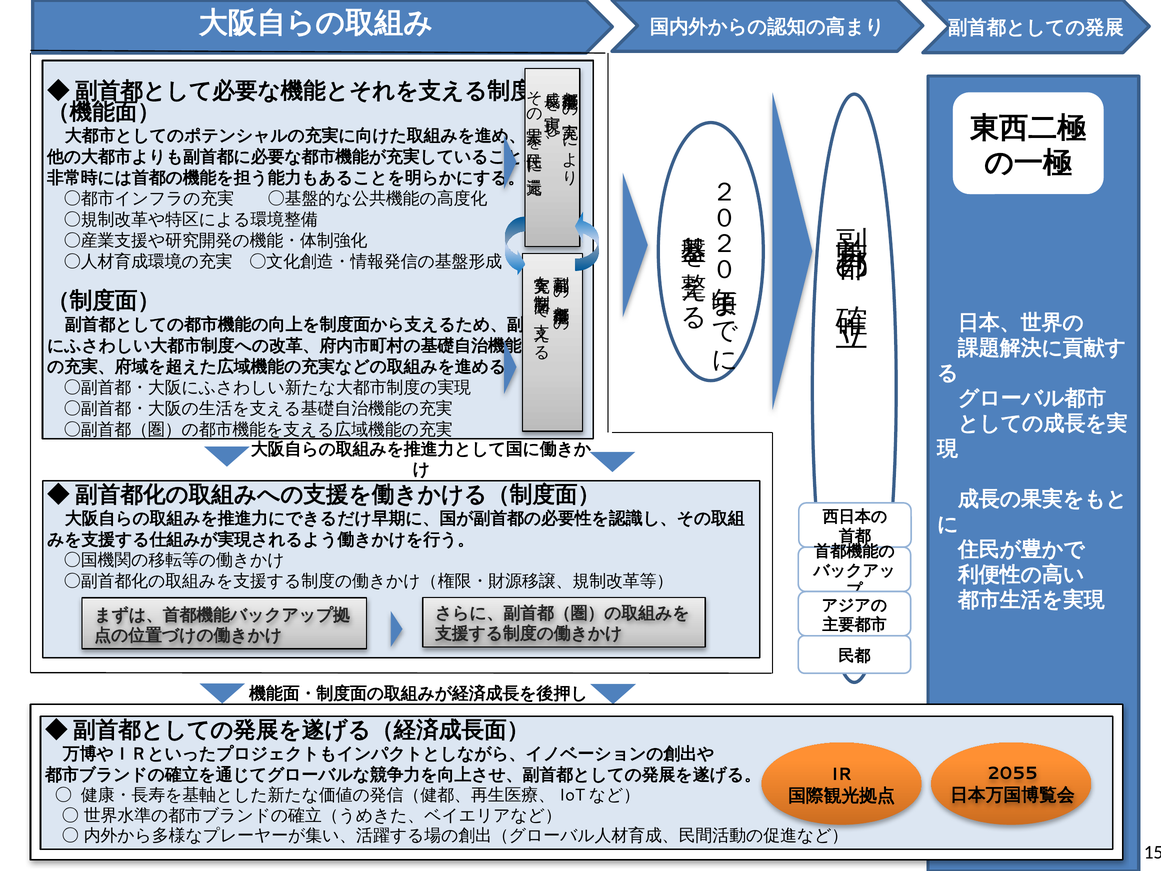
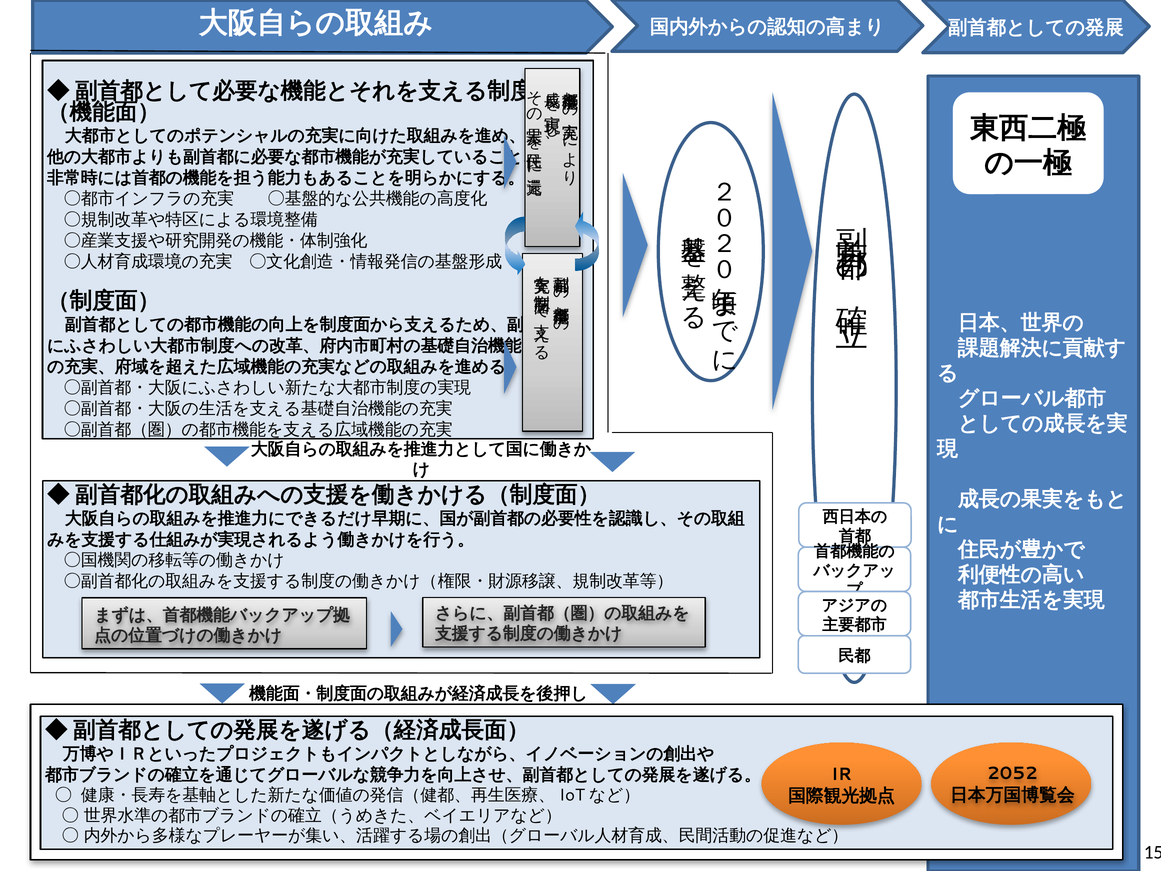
2055: 2055 -> 2052 (1012, 773)
